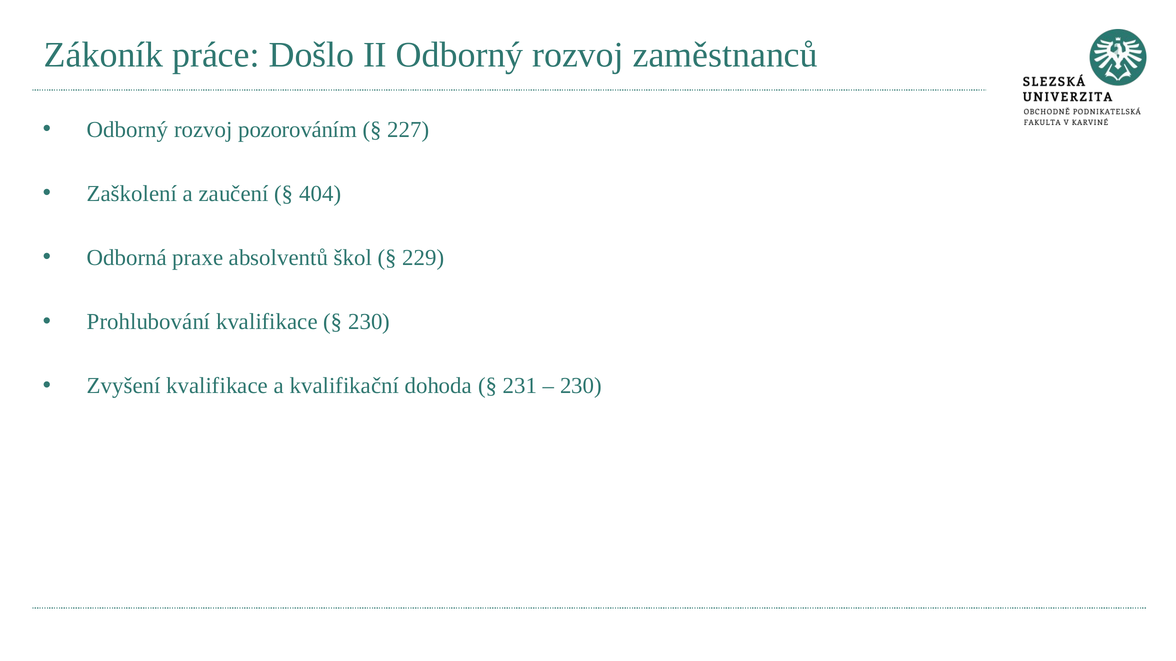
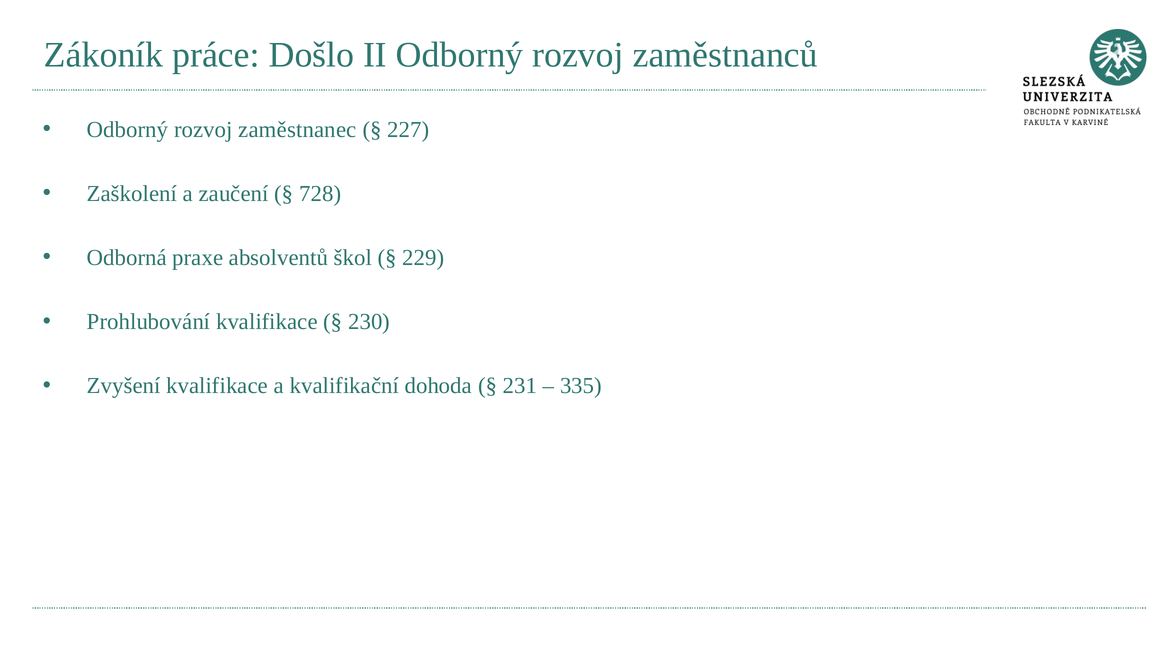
pozorováním: pozorováním -> zaměstnanec (297, 130)
404: 404 -> 728 (320, 194)
230: 230 -> 335 (581, 386)
